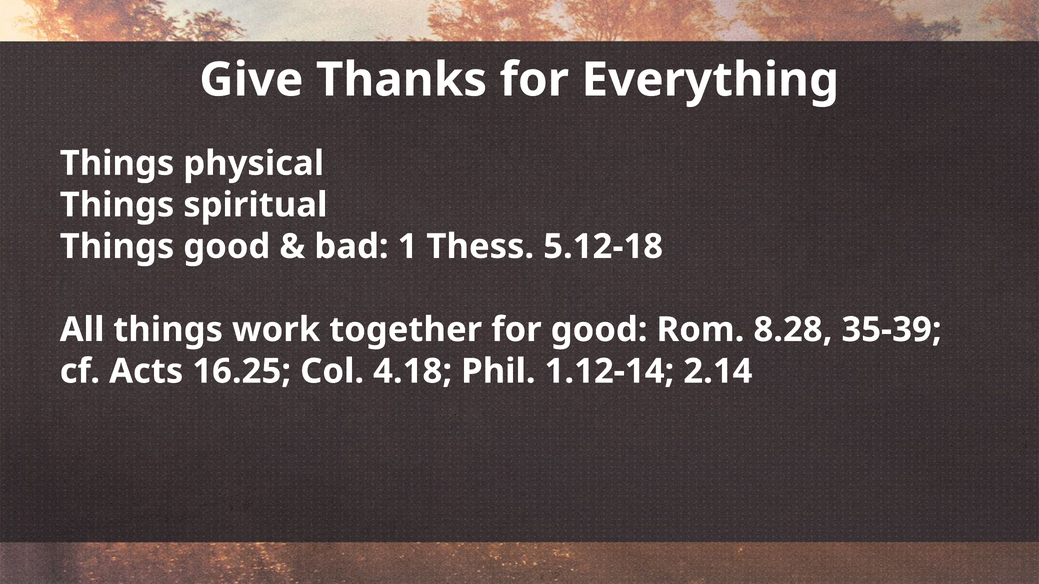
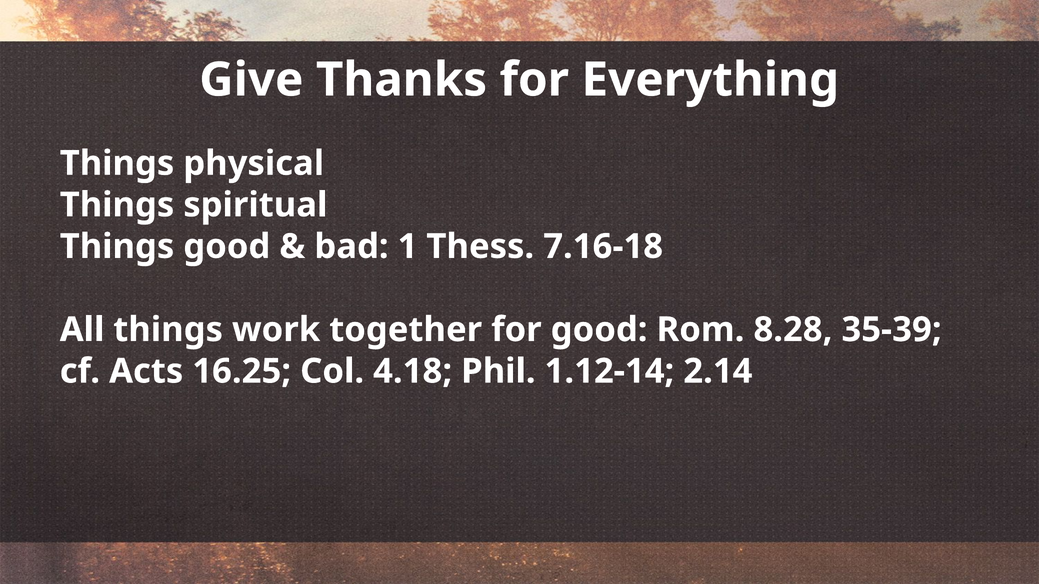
5.12-18: 5.12-18 -> 7.16-18 (603, 247)
